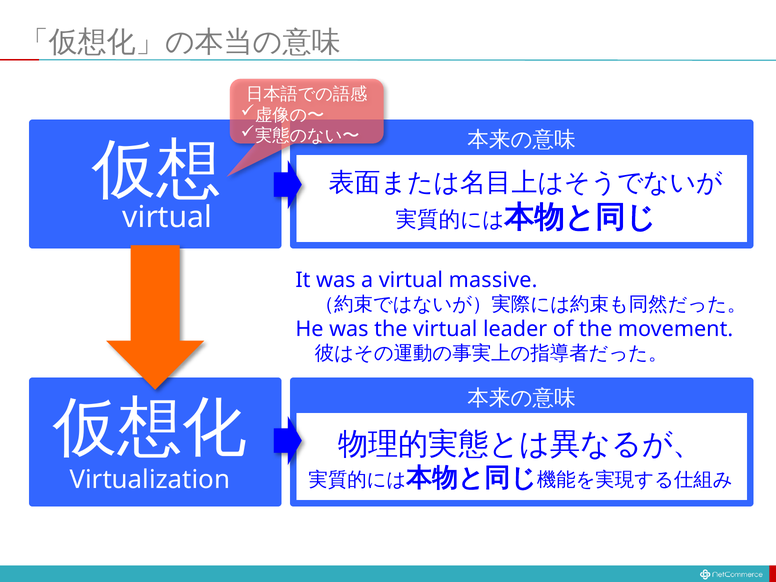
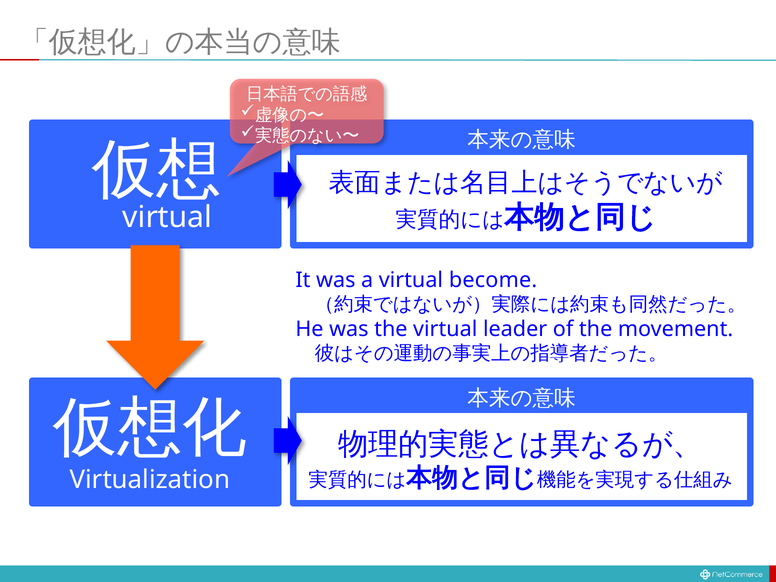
massive: massive -> become (493, 280)
